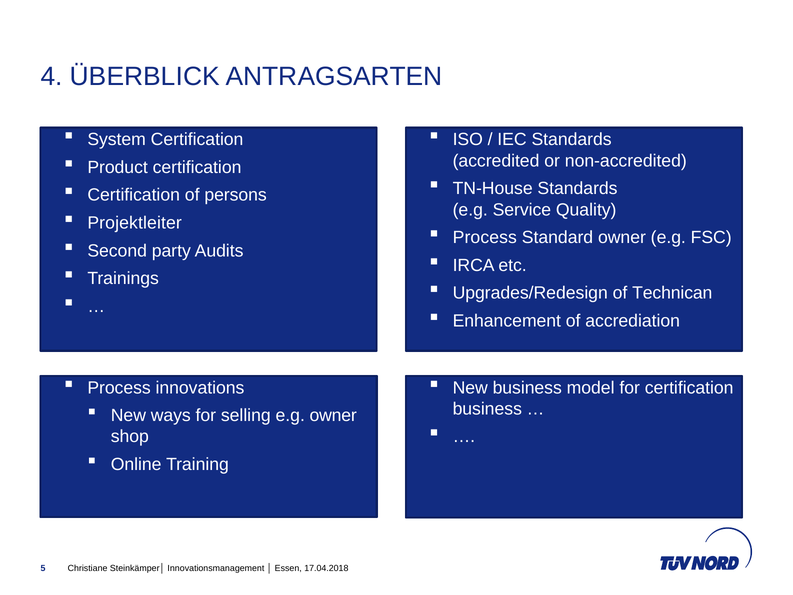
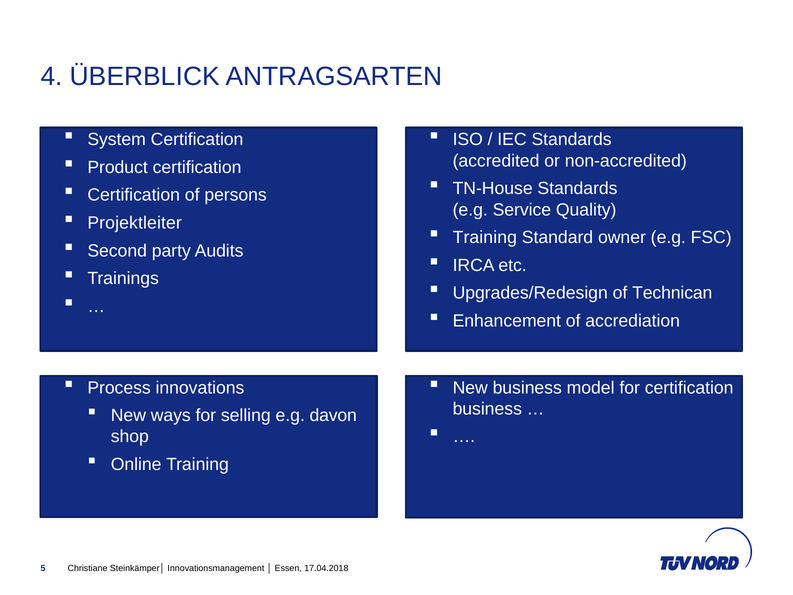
Process: Process -> Training (485, 237)
e.g owner: owner -> davon (333, 415)
